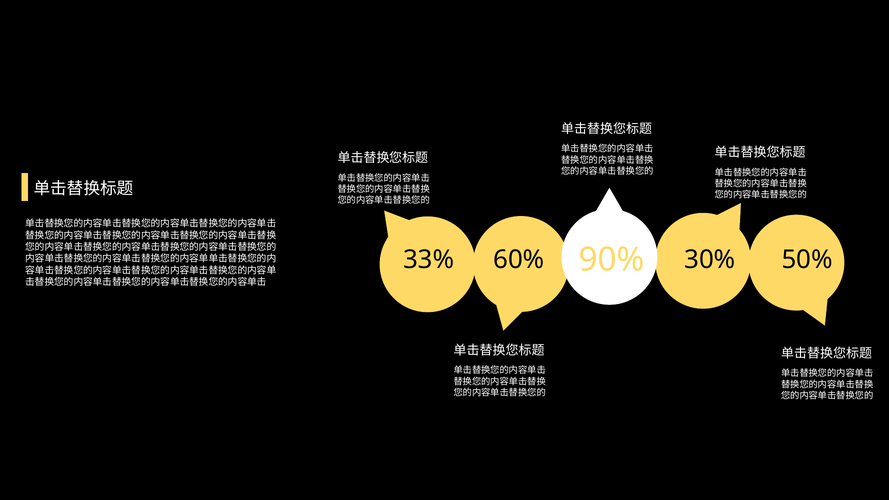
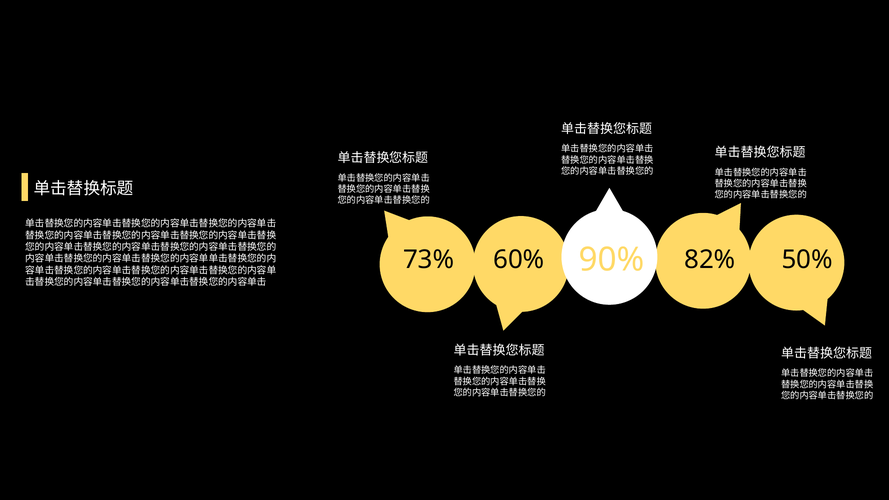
33%: 33% -> 73% (429, 260)
30%: 30% -> 82% (710, 260)
